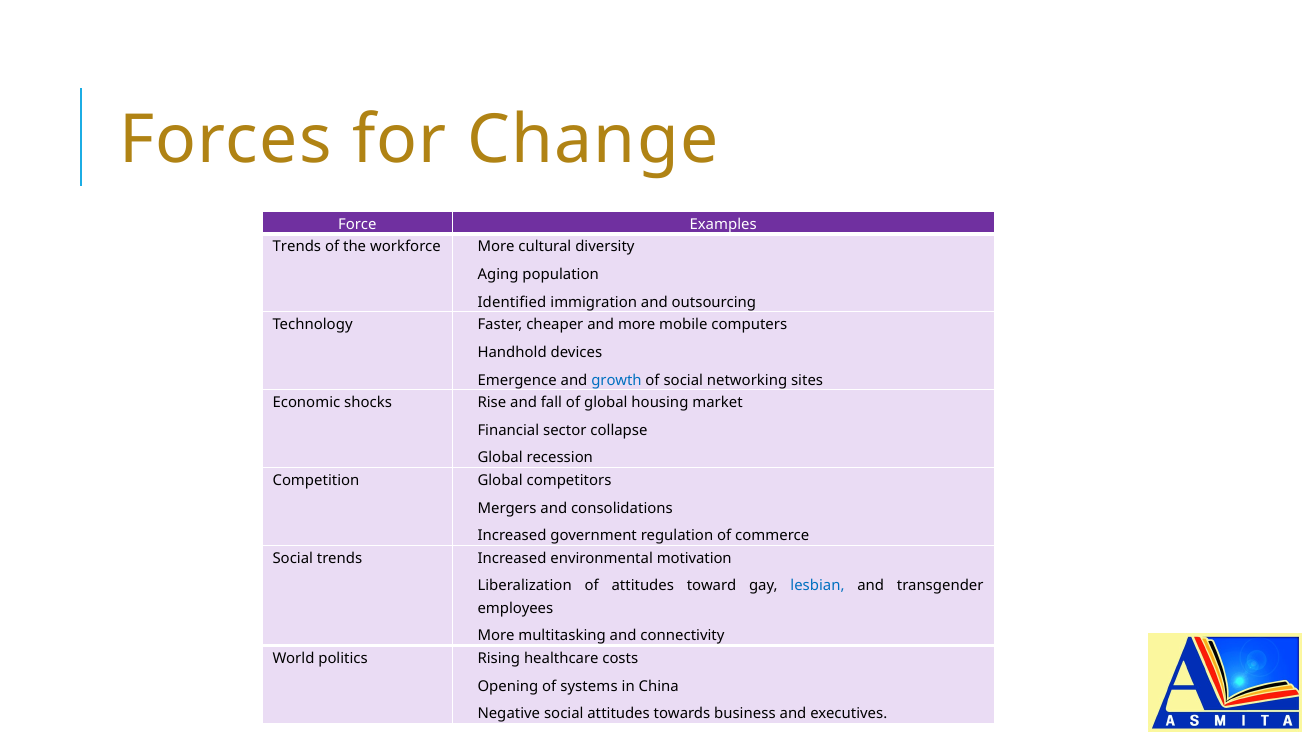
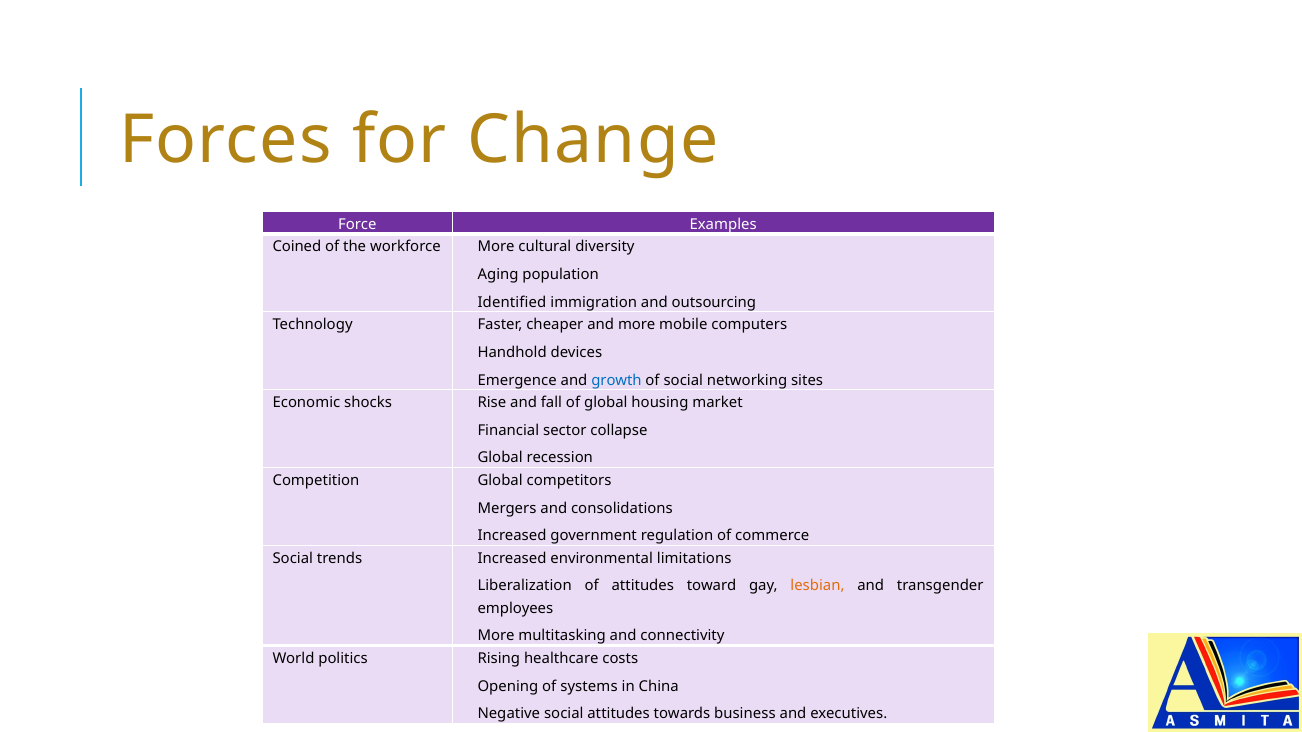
Trends: Trends -> Coined (297, 247)
motivation: motivation -> limitations (694, 559)
lesbian colour: blue -> orange (817, 586)
